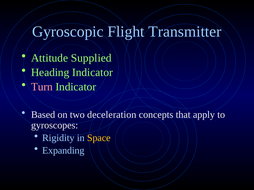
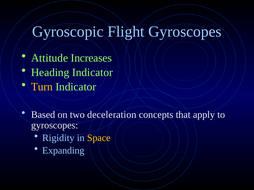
Flight Transmitter: Transmitter -> Gyroscopes (185, 32)
Supplied: Supplied -> Increases (91, 58)
Turn colour: pink -> yellow (42, 87)
